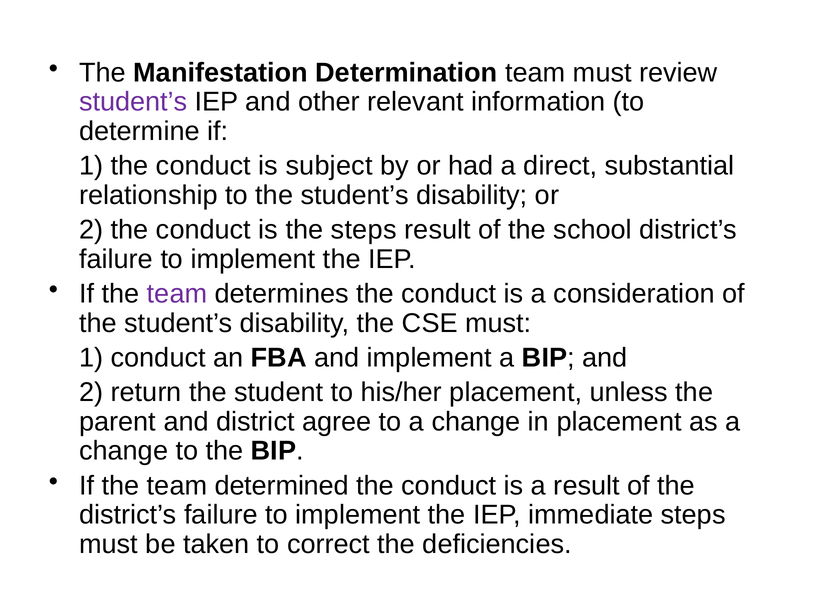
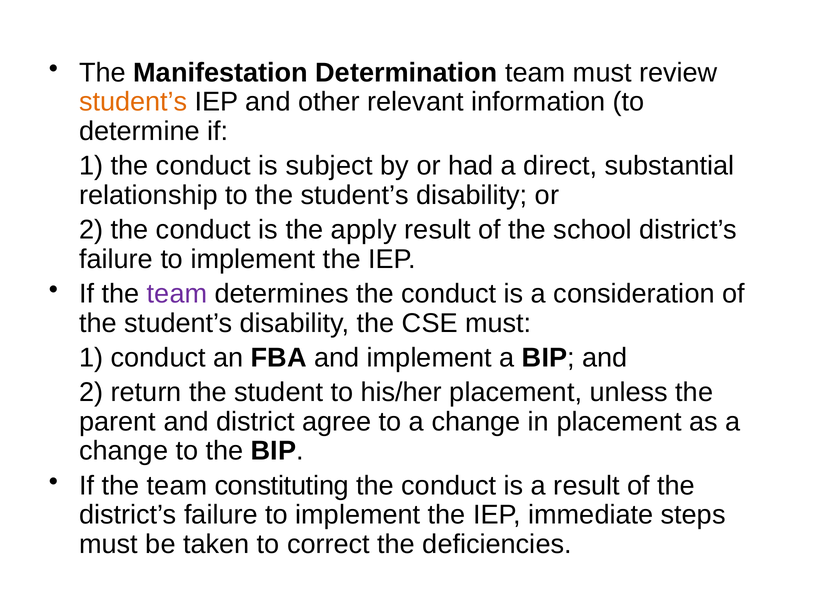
student’s colour: purple -> orange (133, 102)
the steps: steps -> apply (364, 230)
determined: determined -> constituting (282, 486)
